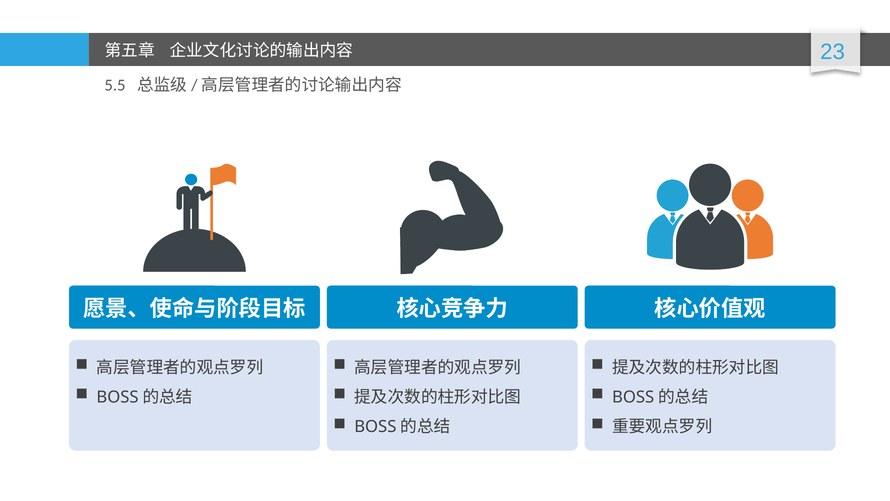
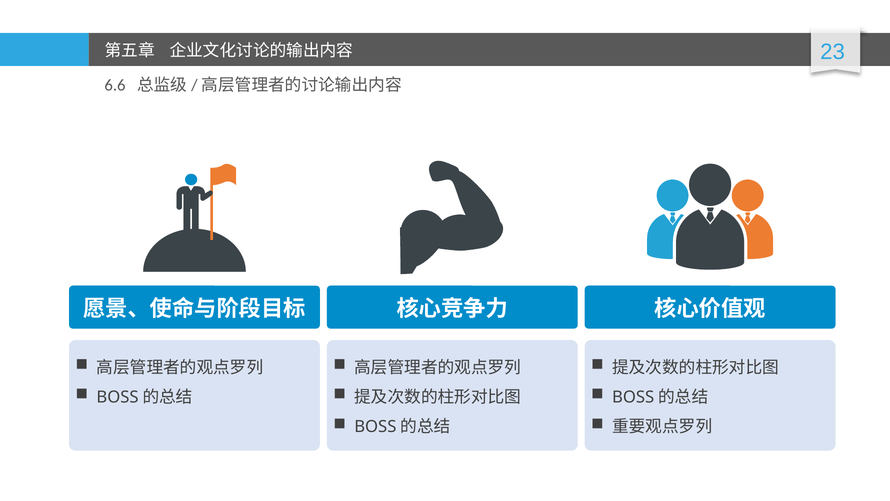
5.5: 5.5 -> 6.6 (115, 85)
